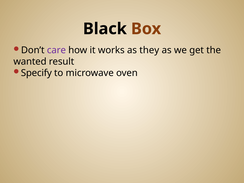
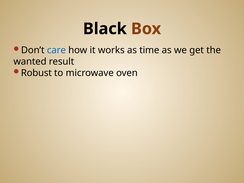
care colour: purple -> blue (56, 50)
they: they -> time (149, 50)
Specify: Specify -> Robust (36, 73)
